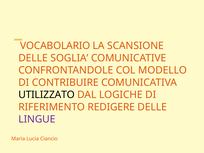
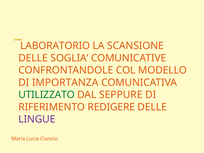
VOCABOLARIO: VOCABOLARIO -> LABORATORIO (55, 46)
CONTRIBUIRE: CONTRIBUIRE -> IMPORTANZA (65, 83)
UTILIZZATO colour: black -> green (47, 95)
LOGICHE: LOGICHE -> SEPPURE (121, 95)
